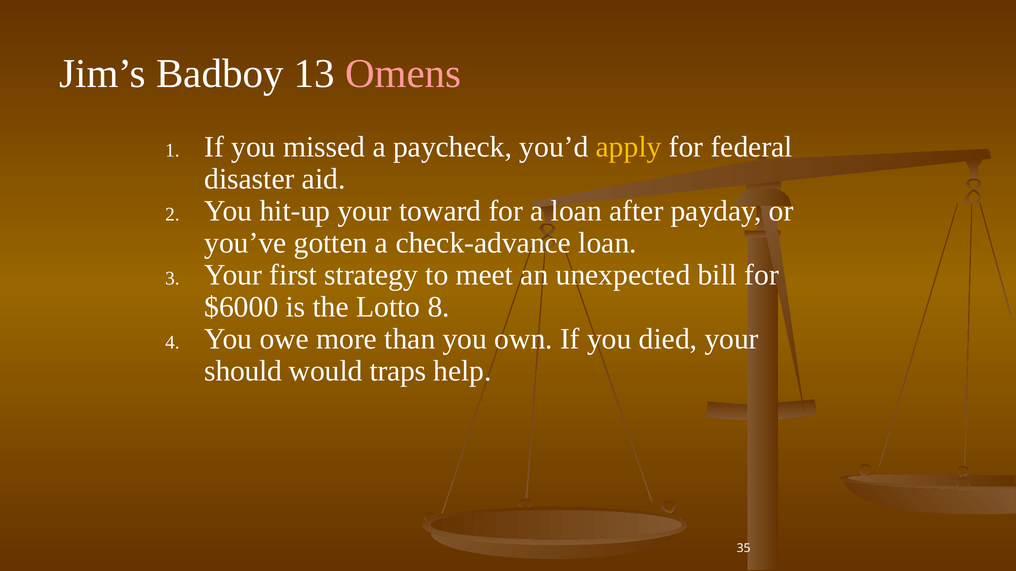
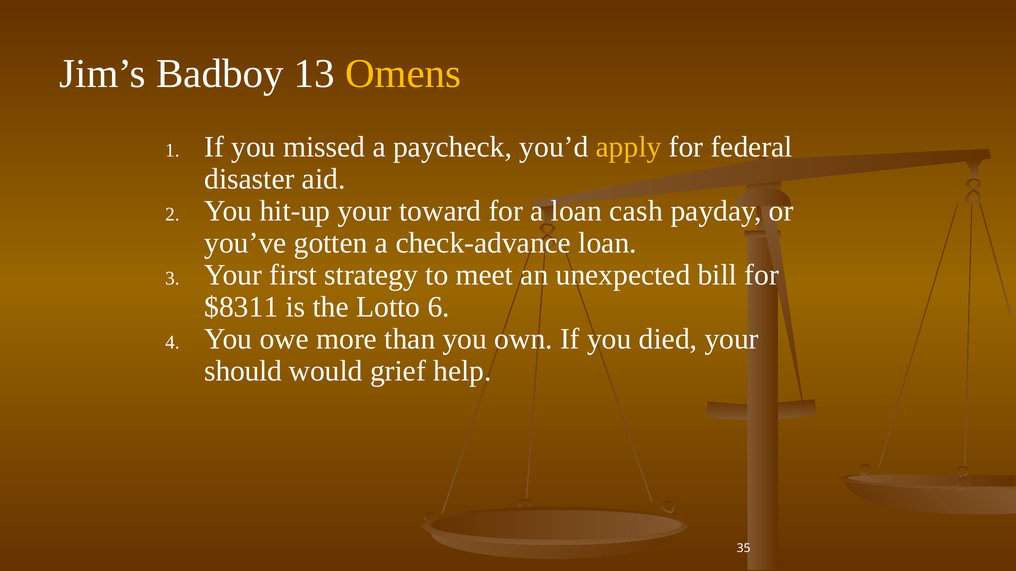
Omens colour: pink -> yellow (403, 74)
after: after -> cash (636, 211)
$6000: $6000 -> $8311 (241, 307)
8: 8 -> 6 (439, 307)
traps: traps -> grief (398, 371)
